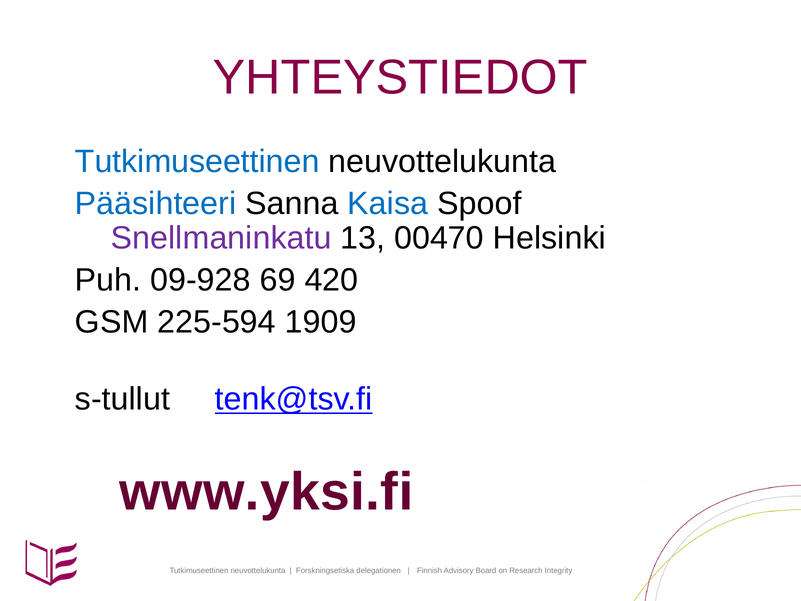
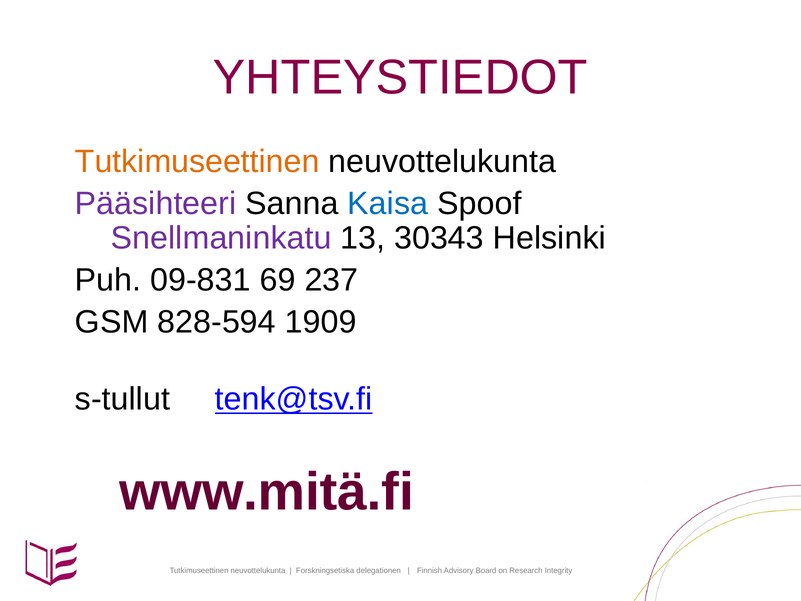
Tutkimuseettinen colour: blue -> orange (197, 161)
Pääsihteeri colour: blue -> purple (156, 203)
00470: 00470 -> 30343 (439, 238)
09-928: 09-928 -> 09-831 (201, 280)
420: 420 -> 237 (331, 280)
225-594: 225-594 -> 828-594 (217, 322)
www.yksi.fi: www.yksi.fi -> www.mitä.fi (267, 492)
